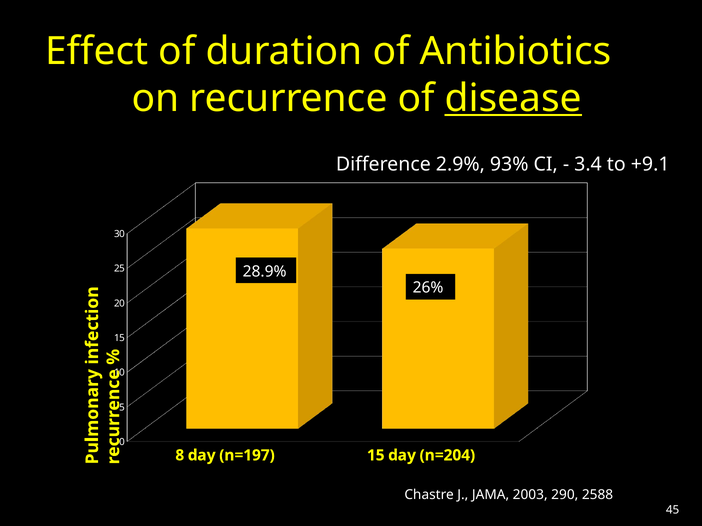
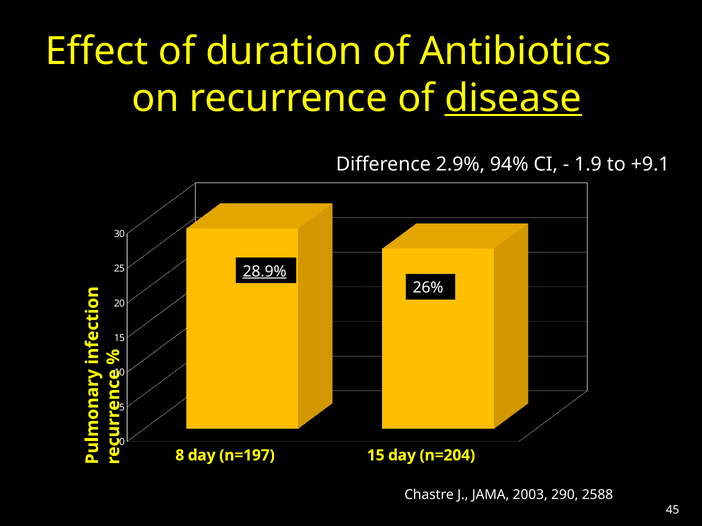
93%: 93% -> 94% (509, 165)
3.4: 3.4 -> 1.9 (588, 165)
28.9% underline: none -> present (265, 272)
